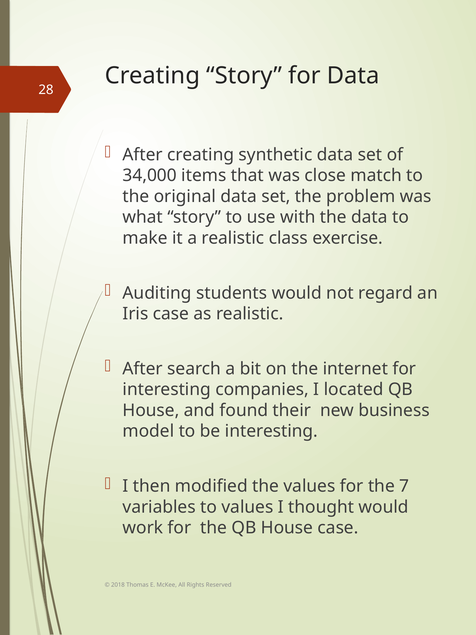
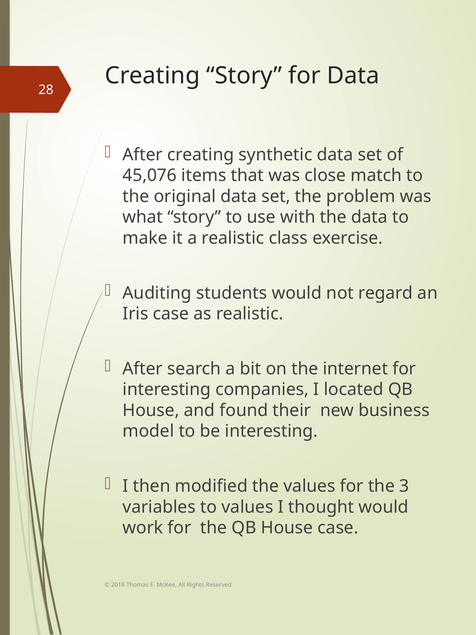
34,000: 34,000 -> 45,076 (150, 175)
7: 7 -> 3 (404, 486)
